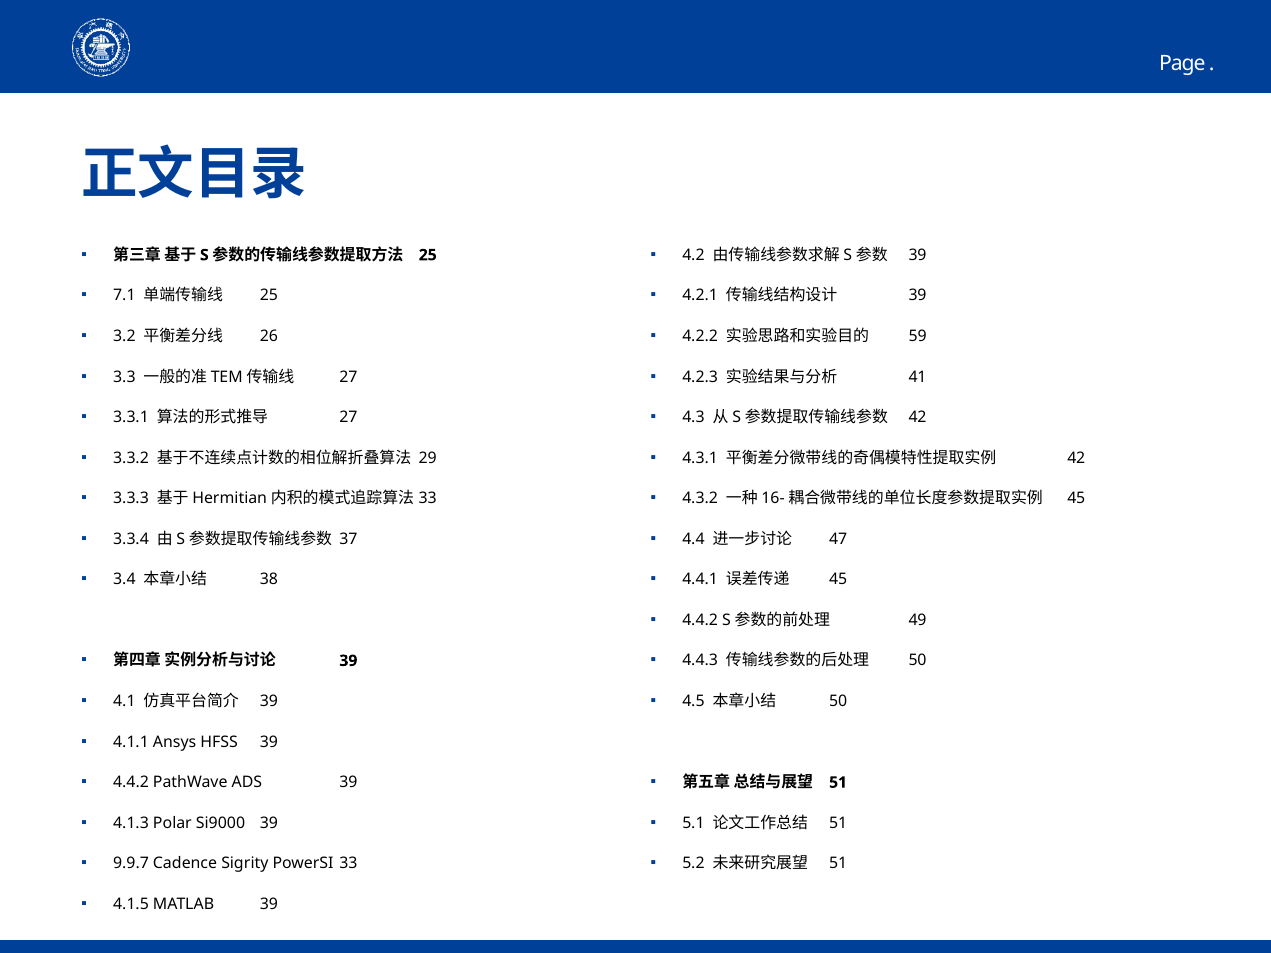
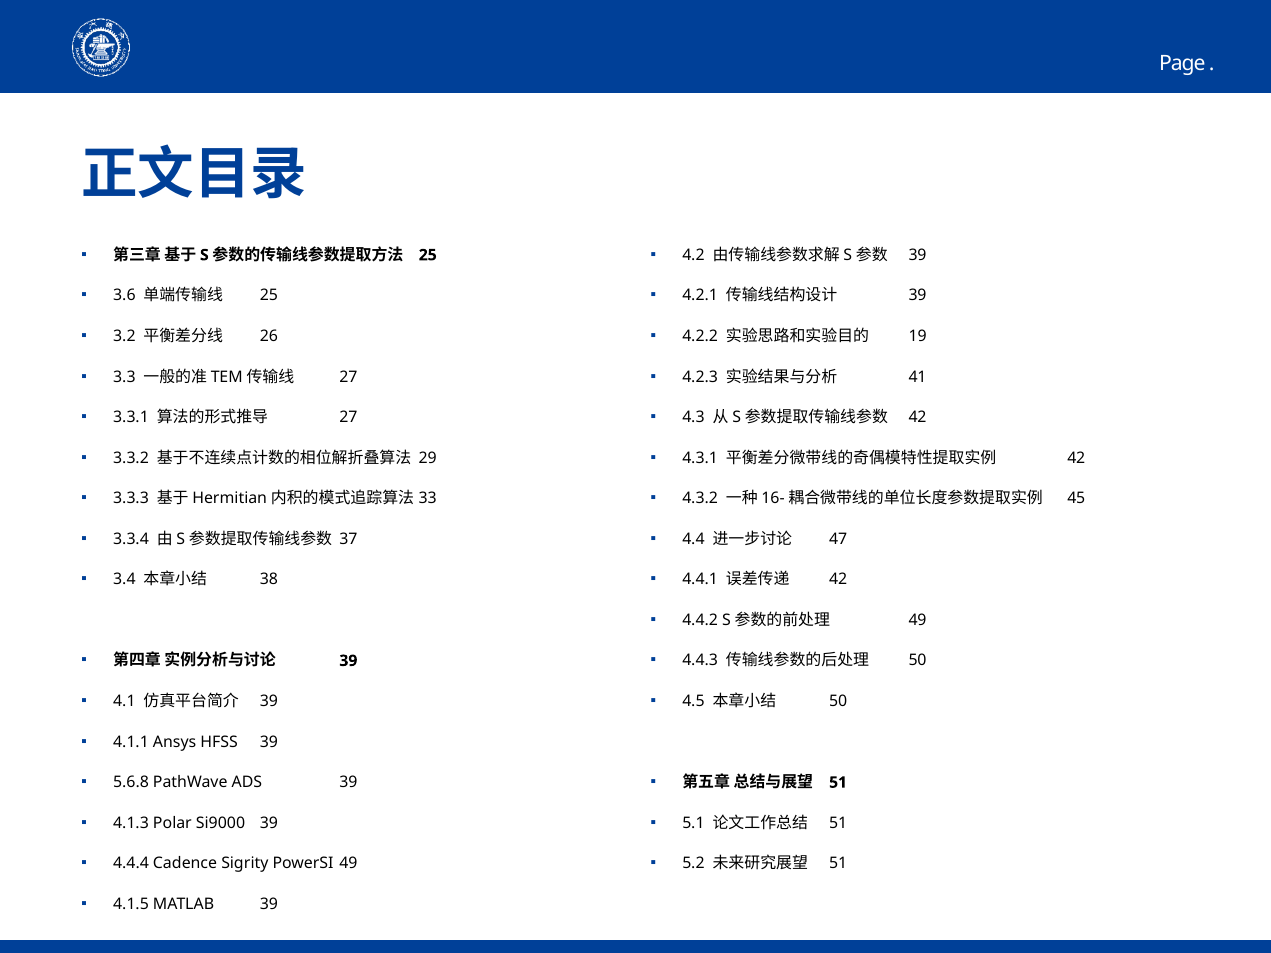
7.1: 7.1 -> 3.6 (124, 296)
59: 59 -> 19 (918, 336)
45: 45 -> 42 (838, 580)
4.4.2: 4.4.2 -> 5.6.8 (131, 783)
9.9.7: 9.9.7 -> 4.4.4 (131, 864)
PowerSI 33: 33 -> 49 (348, 864)
